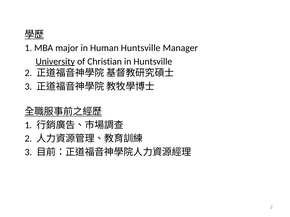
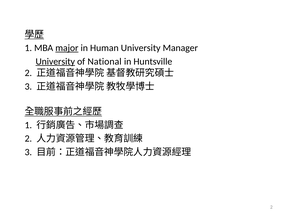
major underline: none -> present (67, 48)
Human Huntsville: Huntsville -> University (141, 48)
Christian: Christian -> National (105, 62)
